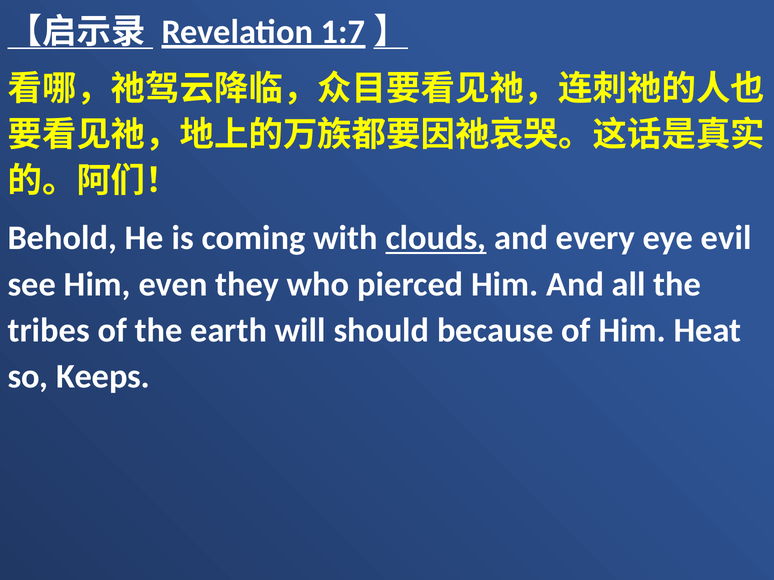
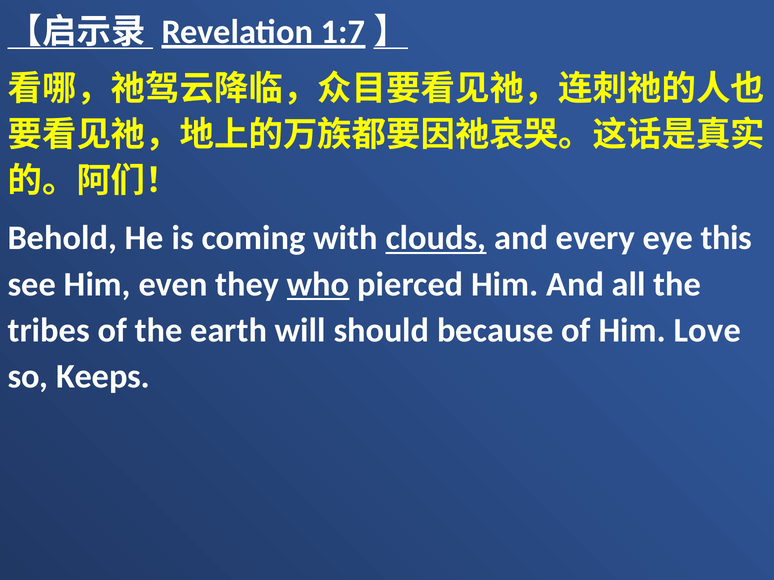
evil: evil -> this (726, 238)
who underline: none -> present (318, 285)
Heat: Heat -> Love (707, 331)
